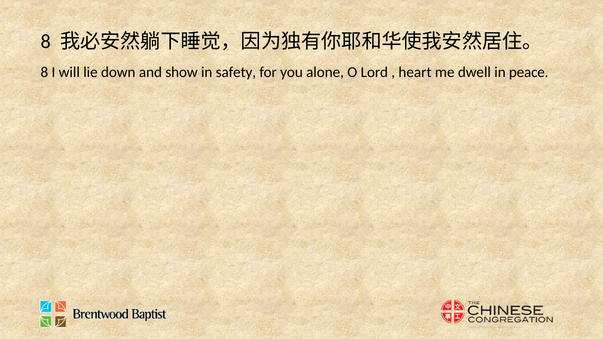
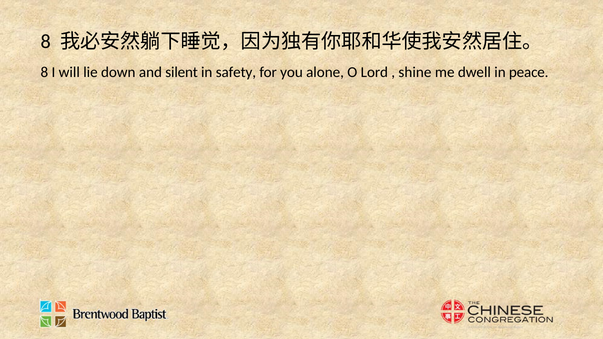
show: show -> silent (182, 72)
heart: heart -> shine (415, 72)
